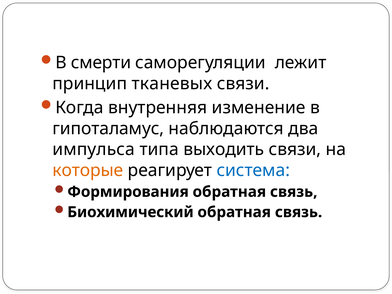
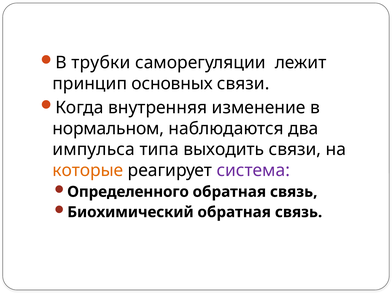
смерти: смерти -> трубки (101, 63)
тканевых: тканевых -> основных (172, 84)
гипоталамус: гипоталамус -> нормальном (108, 129)
система colour: blue -> purple (253, 170)
Формирования: Формирования -> Определенного (128, 192)
